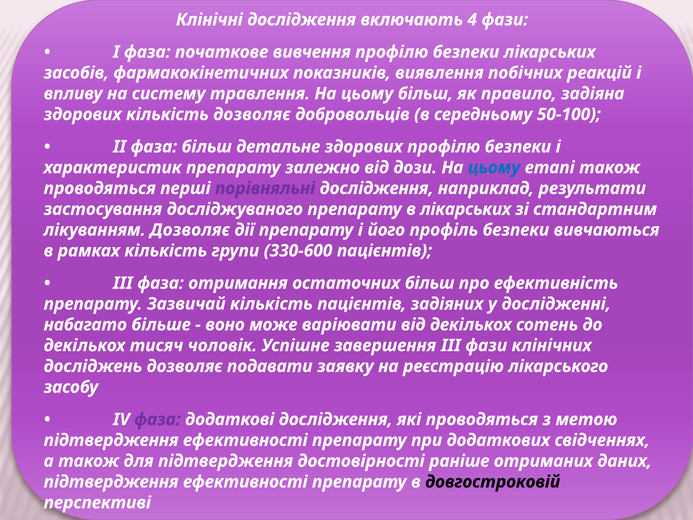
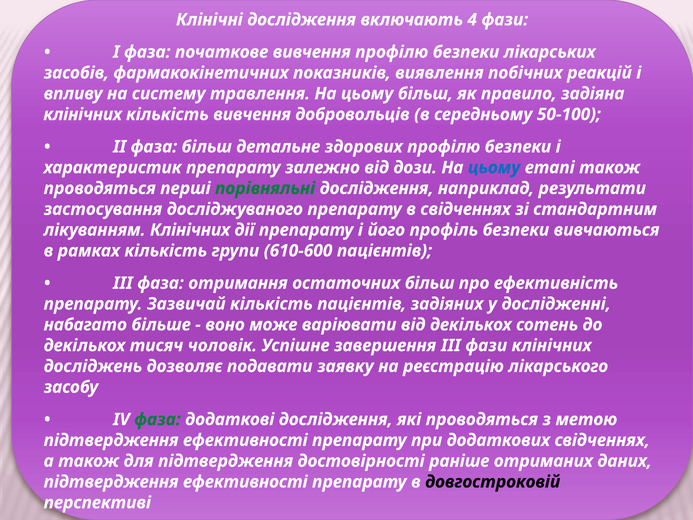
здорових: здорових -> клінічних (83, 114)
кількість дозволяє: дозволяє -> вивчення (252, 114)
порівняльні colour: purple -> green (265, 188)
в лікарських: лікарських -> свідченнях (466, 209)
лікуванням Дозволяє: Дозволяє -> Клінічних (190, 230)
330-600: 330-600 -> 610-600 (298, 251)
фаза colour: purple -> green (158, 419)
